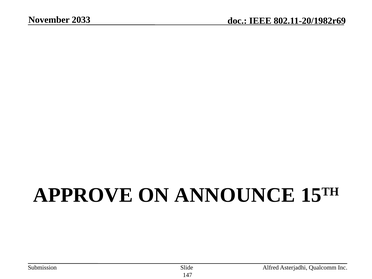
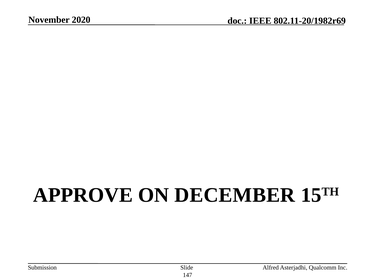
2033: 2033 -> 2020 (81, 20)
ANNOUNCE: ANNOUNCE -> DECEMBER (235, 195)
